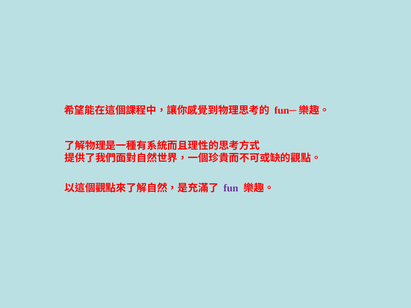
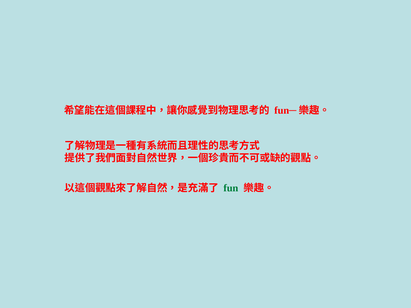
fun colour: purple -> green (231, 188)
